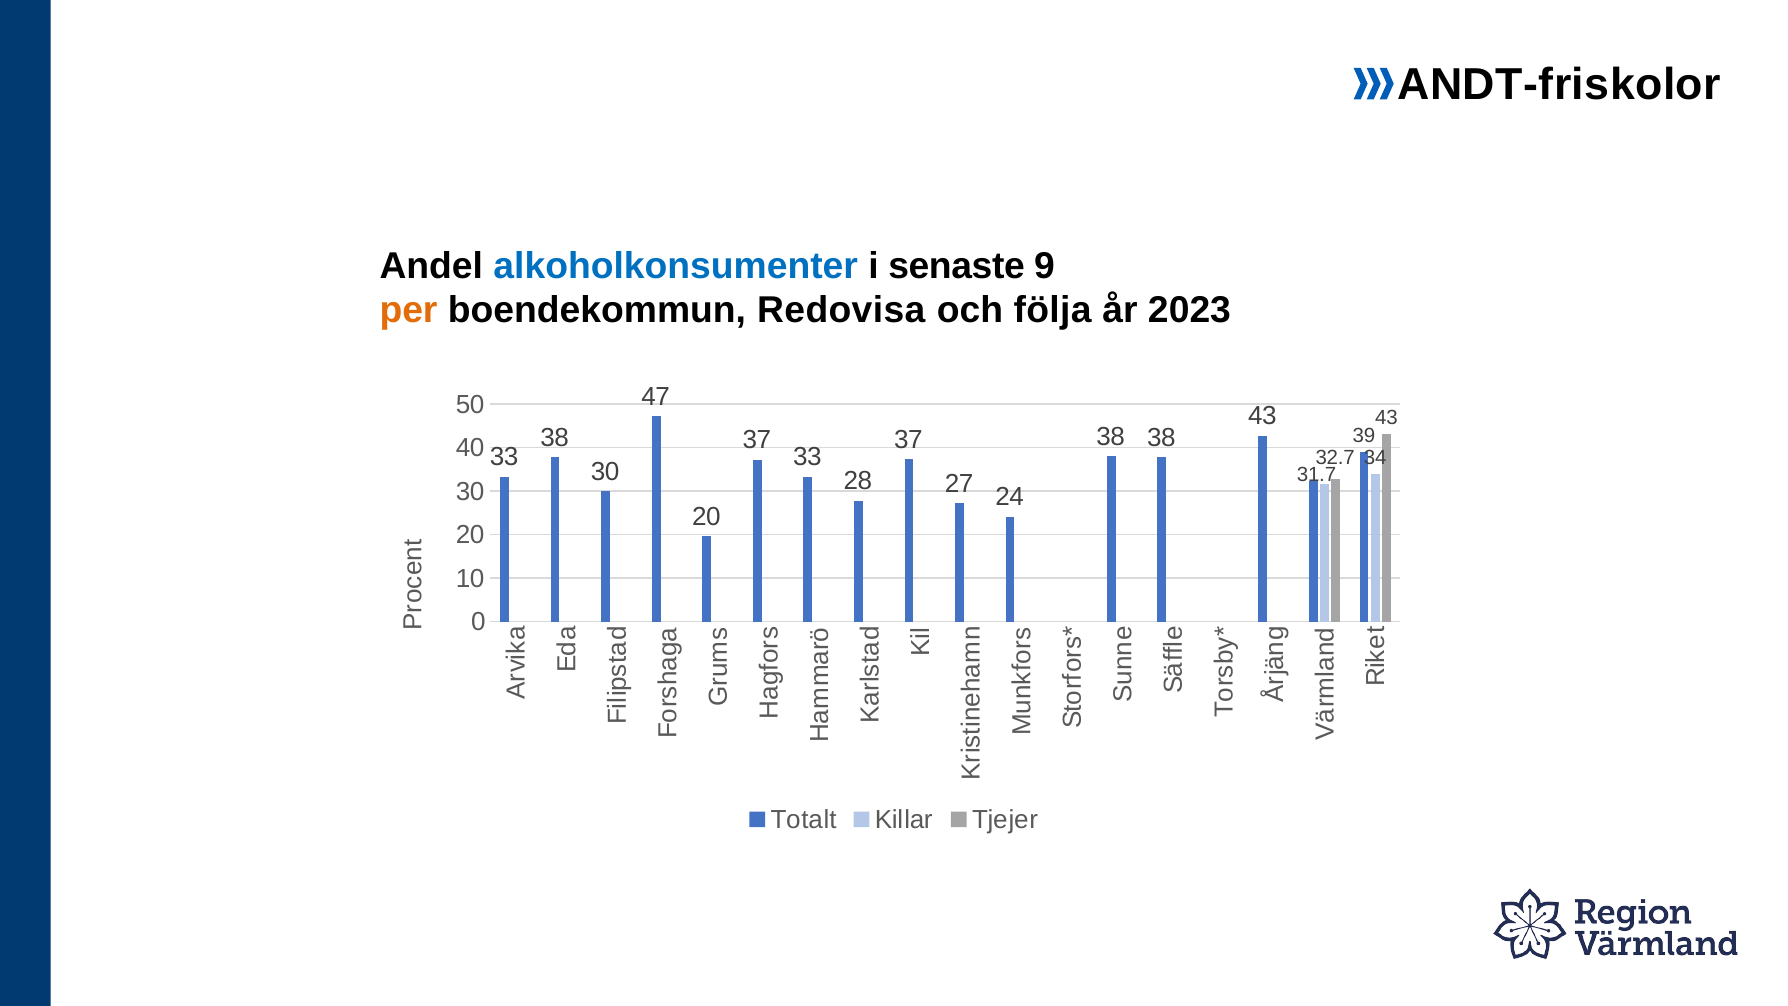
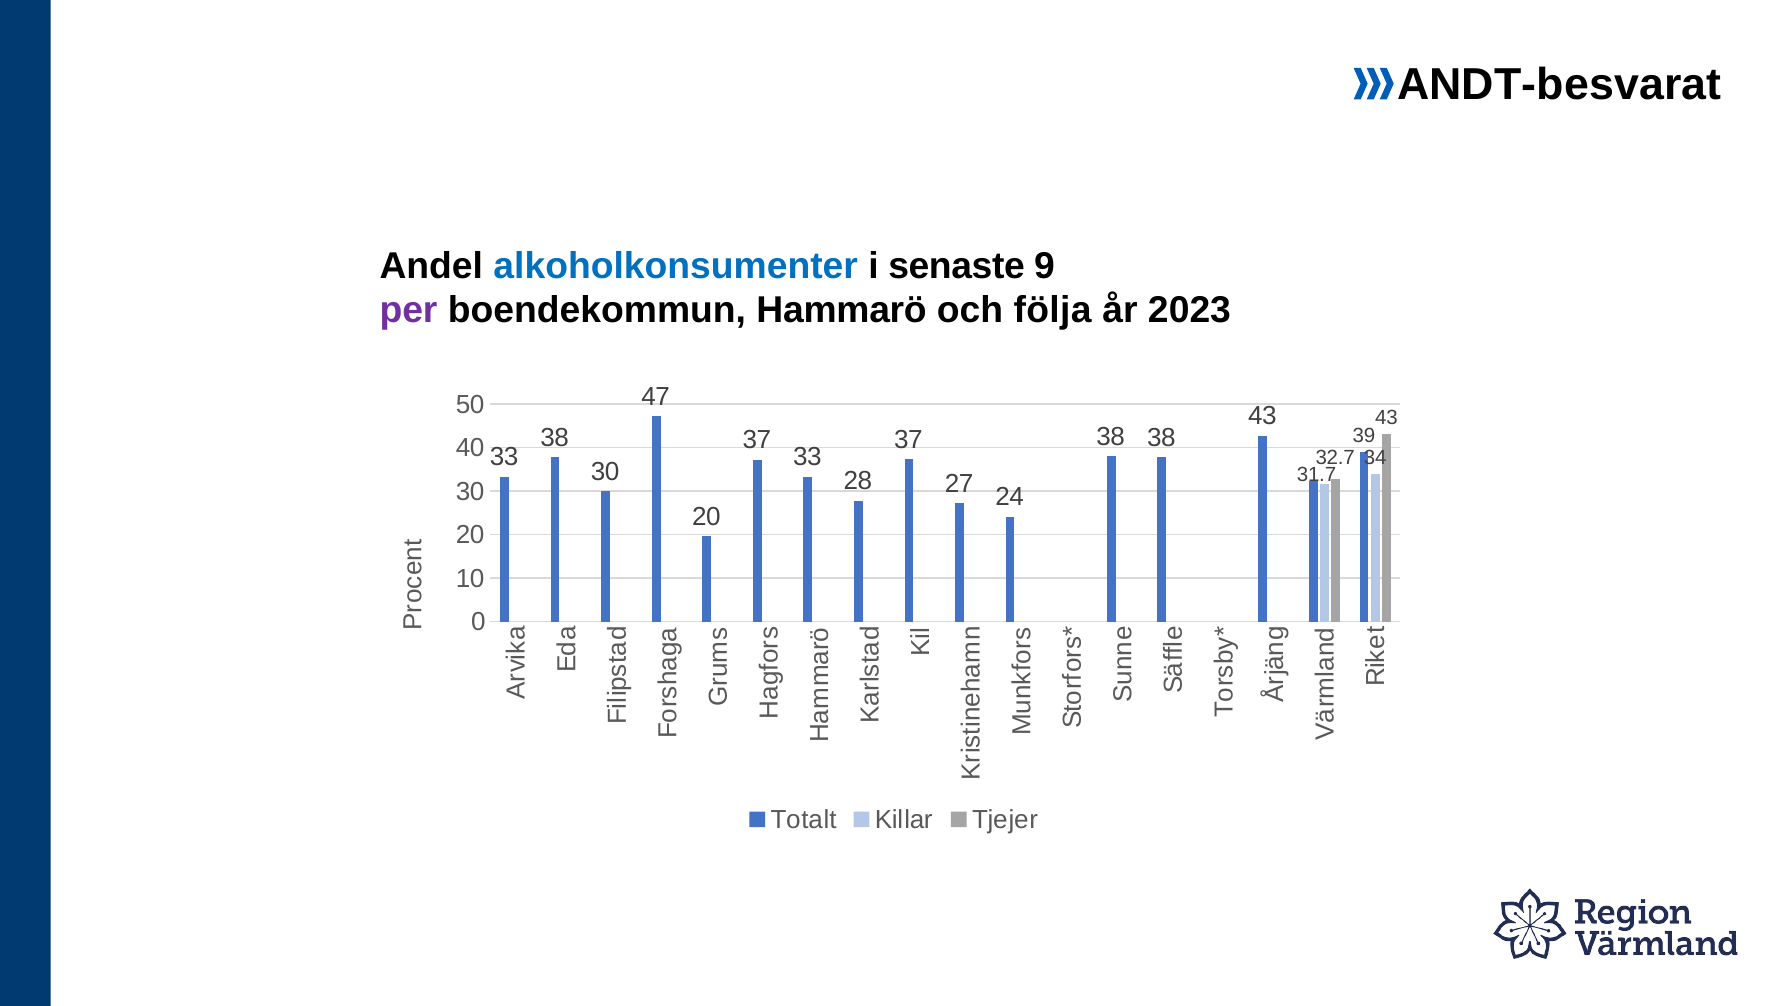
ANDT-friskolor: ANDT-friskolor -> ANDT-besvarat (1559, 85)
per colour: orange -> purple (409, 310)
Redovisa: Redovisa -> Hammarö (842, 310)
